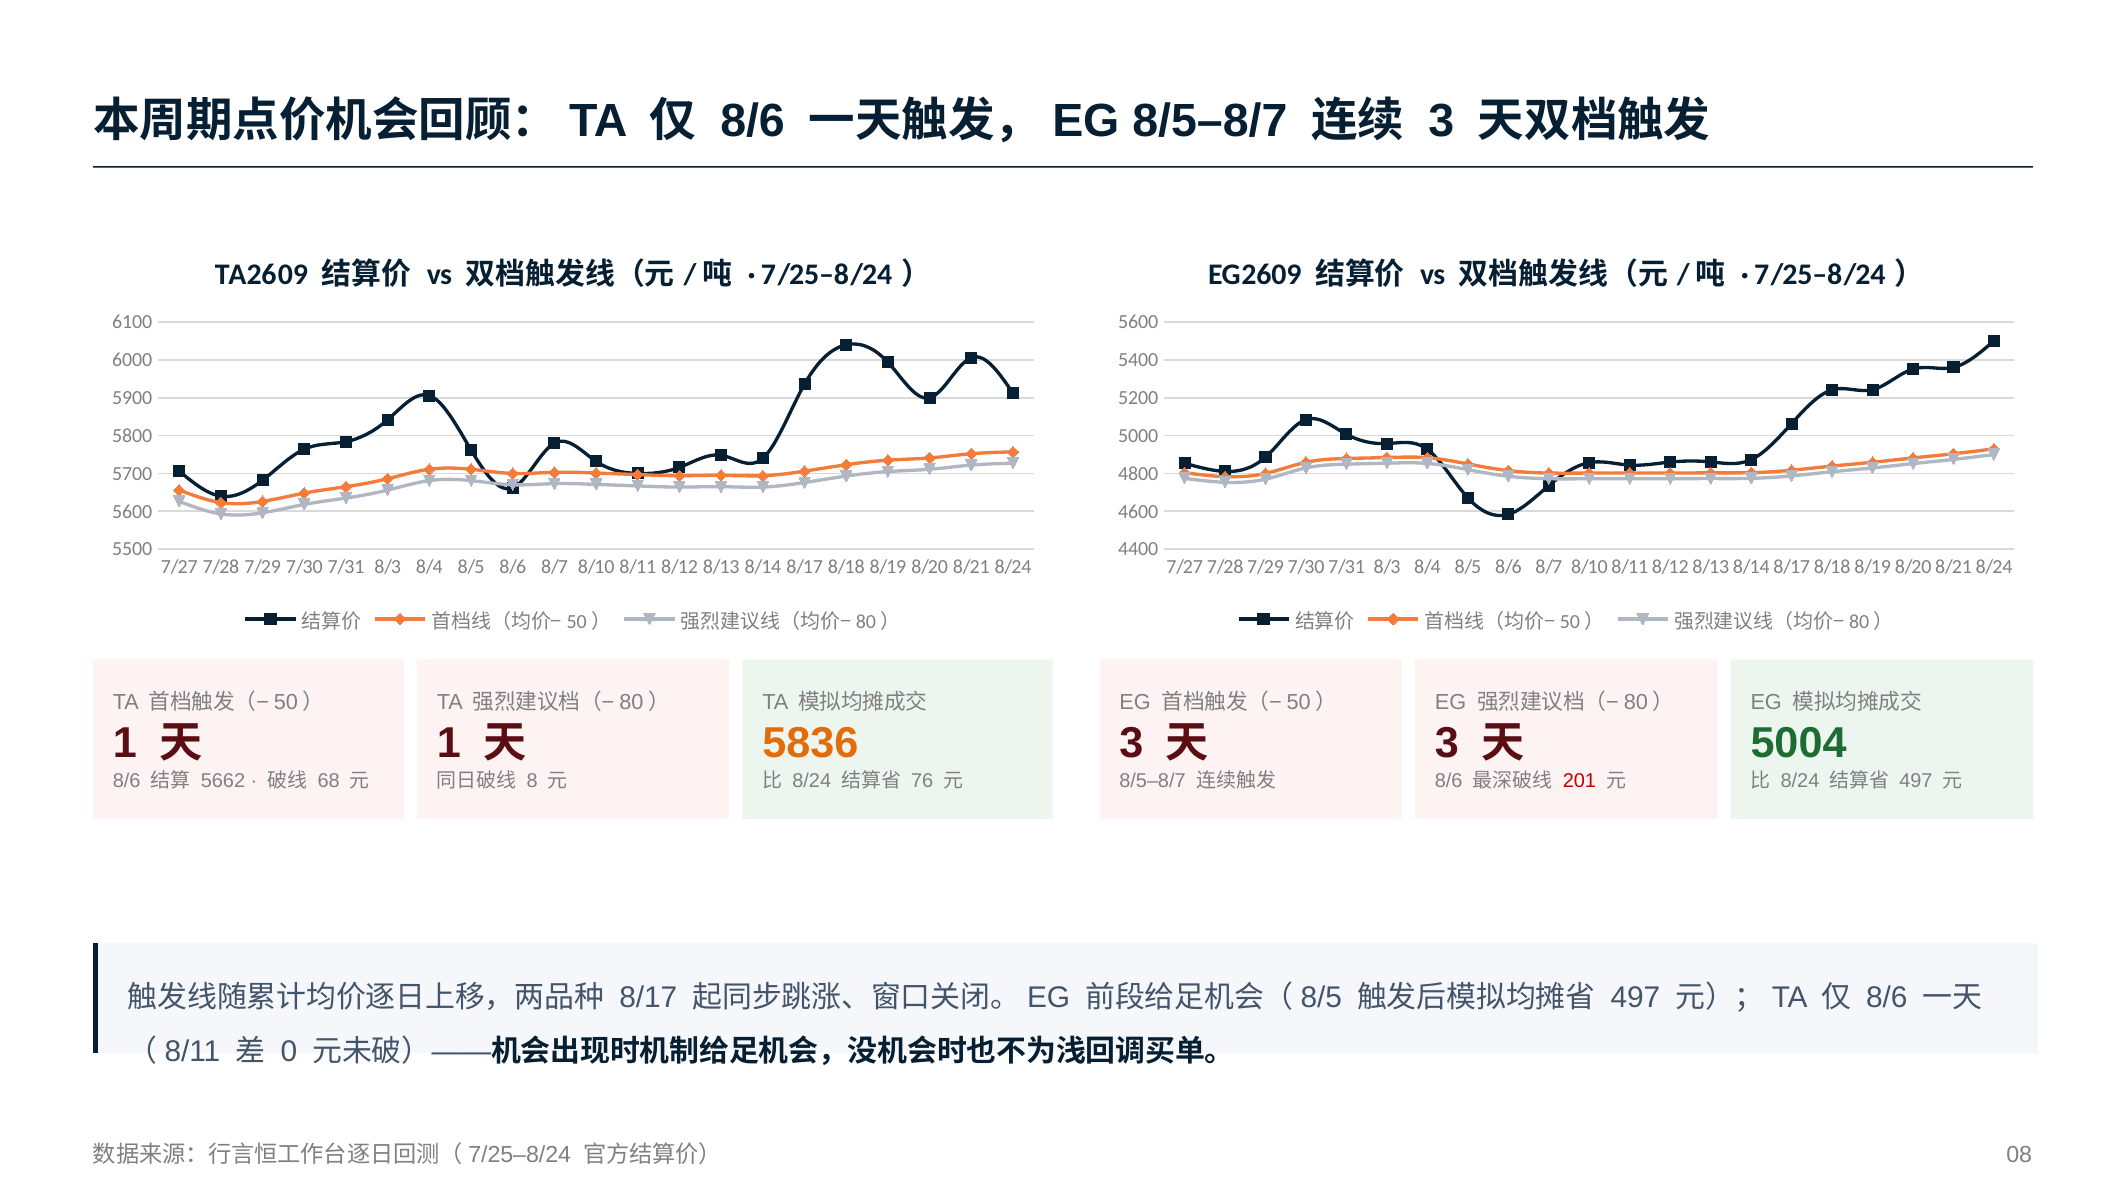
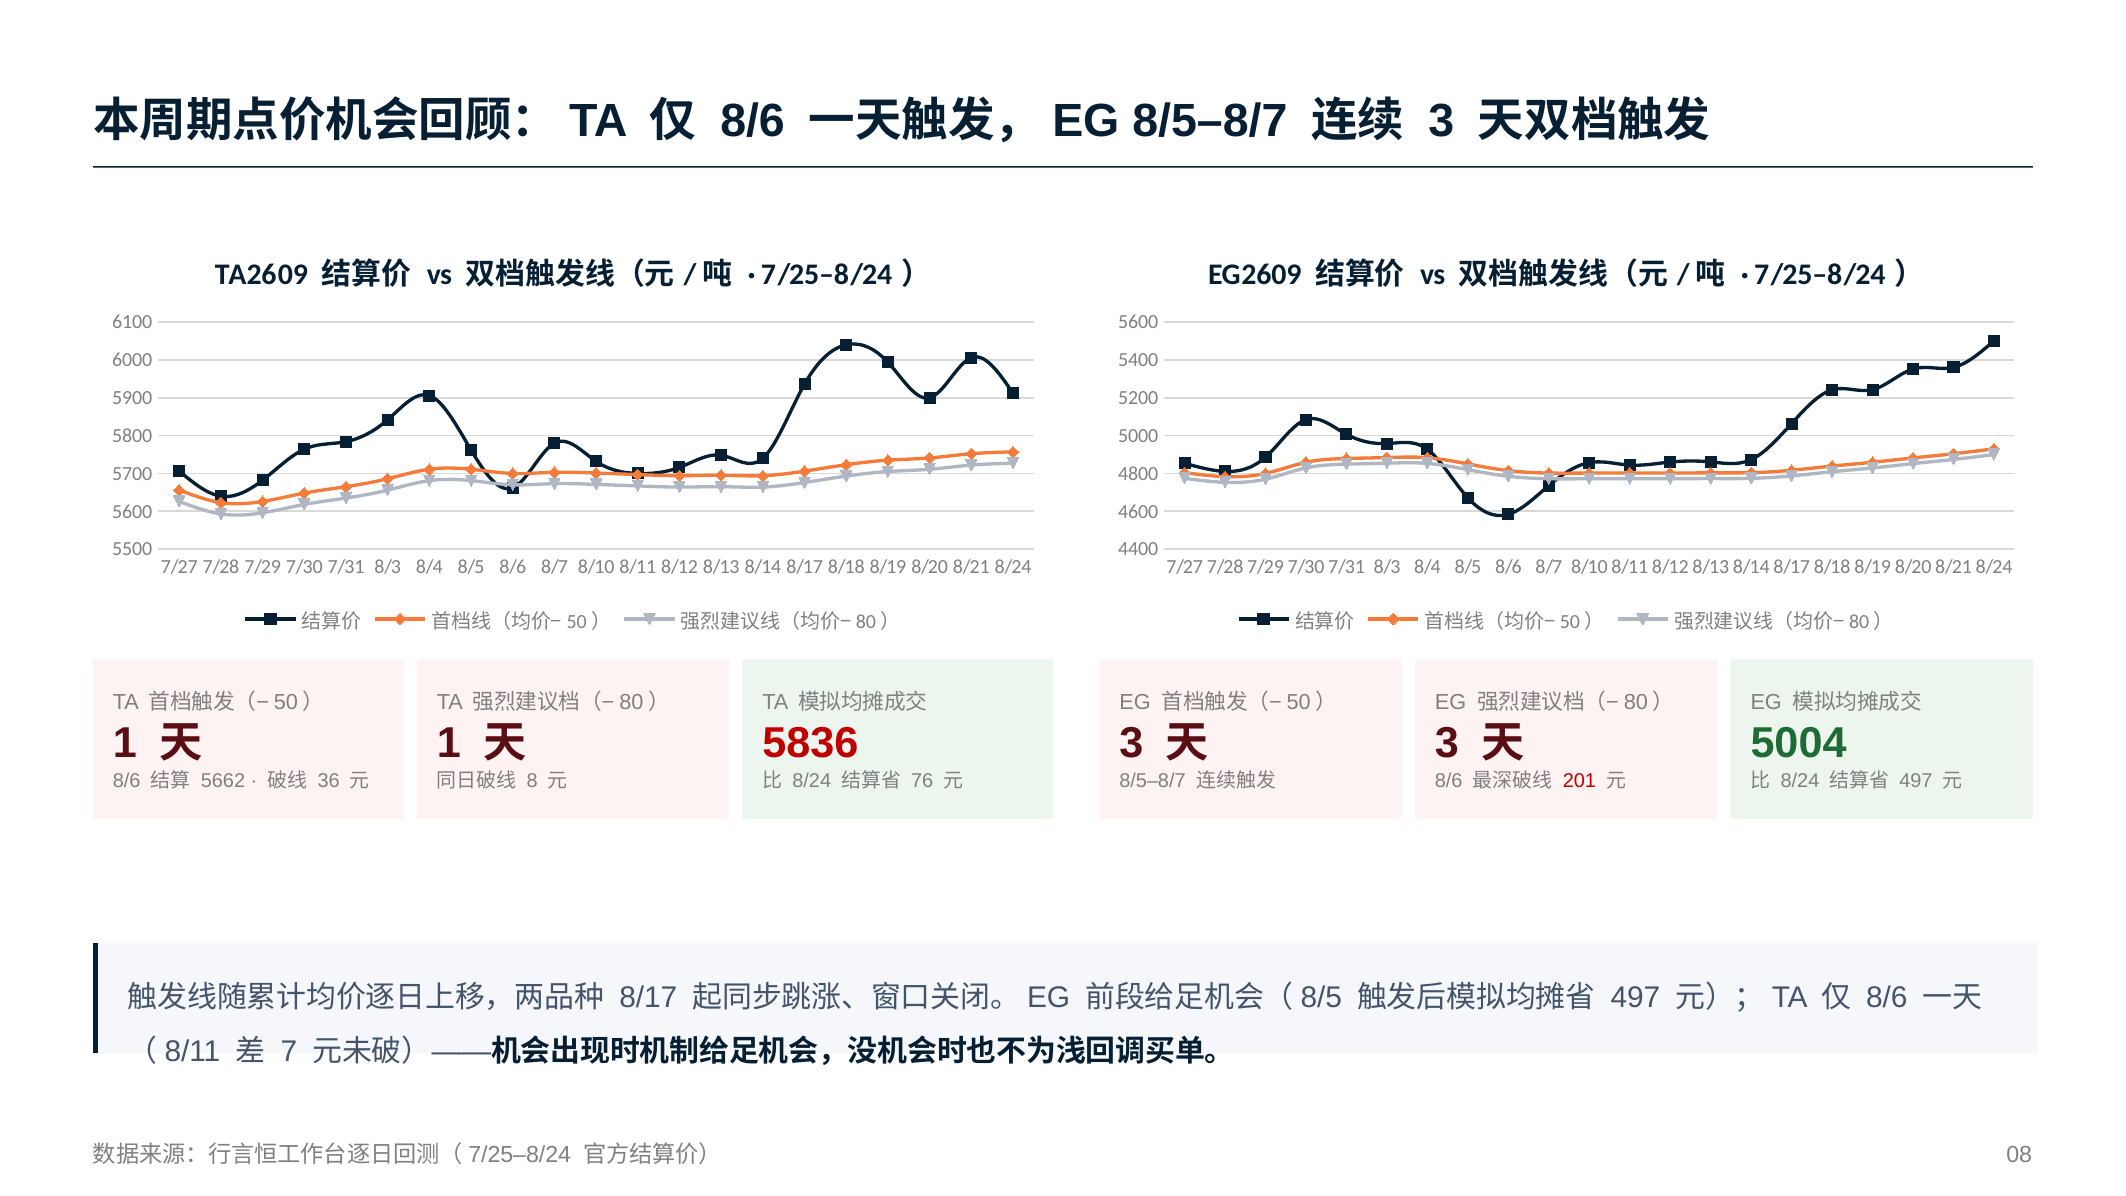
5836 colour: orange -> red (810, 743)
68: 68 -> 36 (329, 781)
0: 0 -> 7 (289, 1051)
